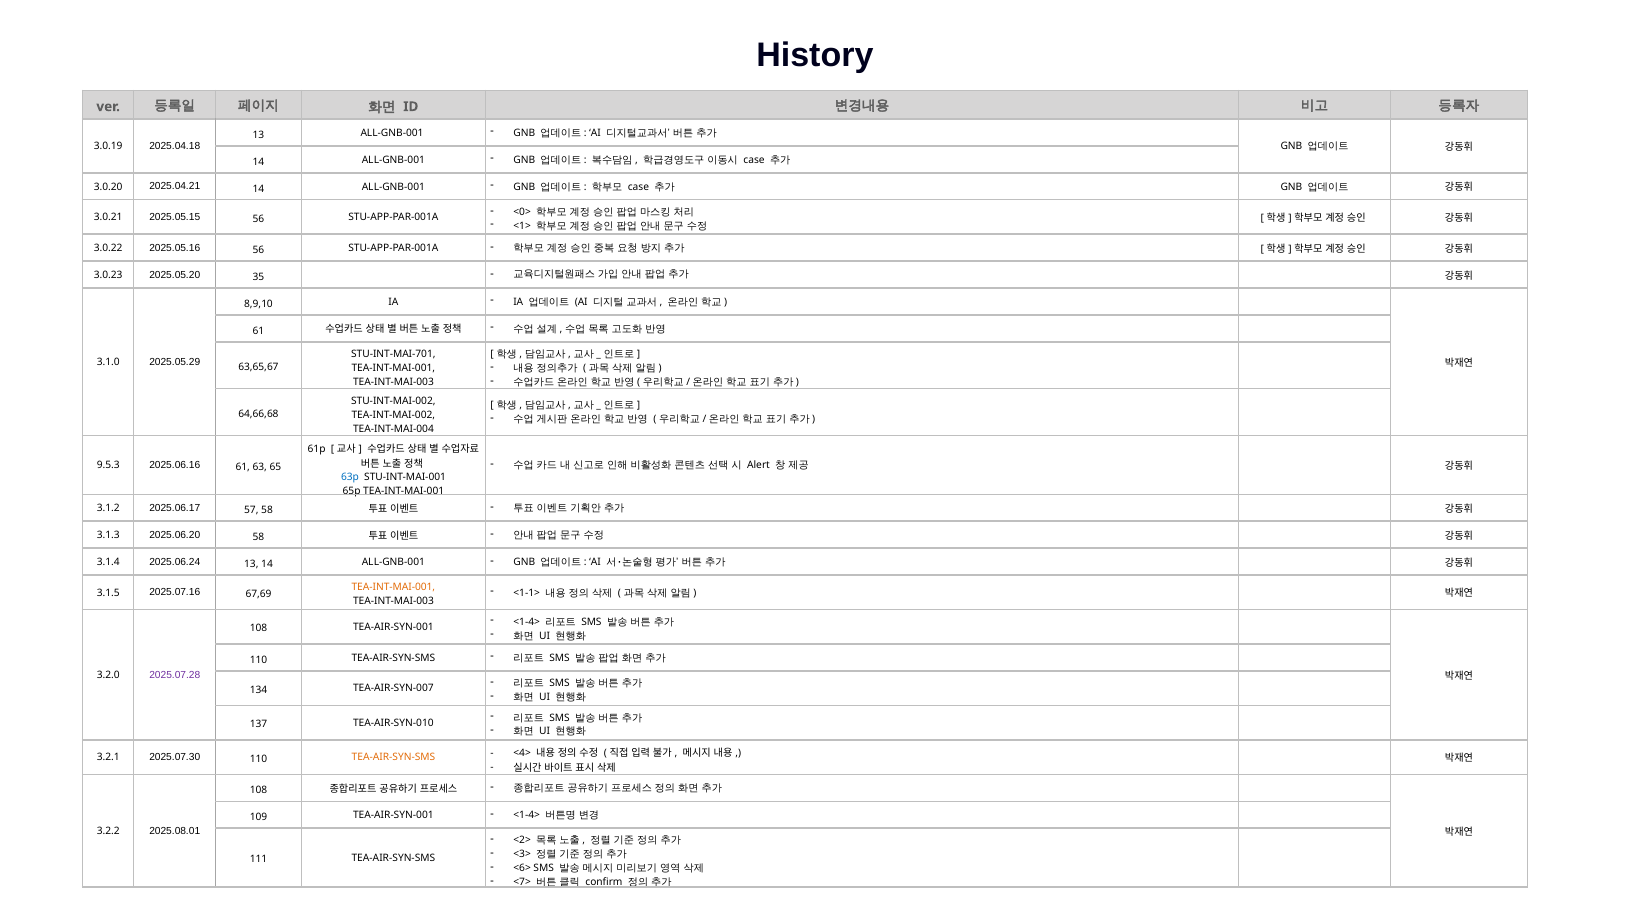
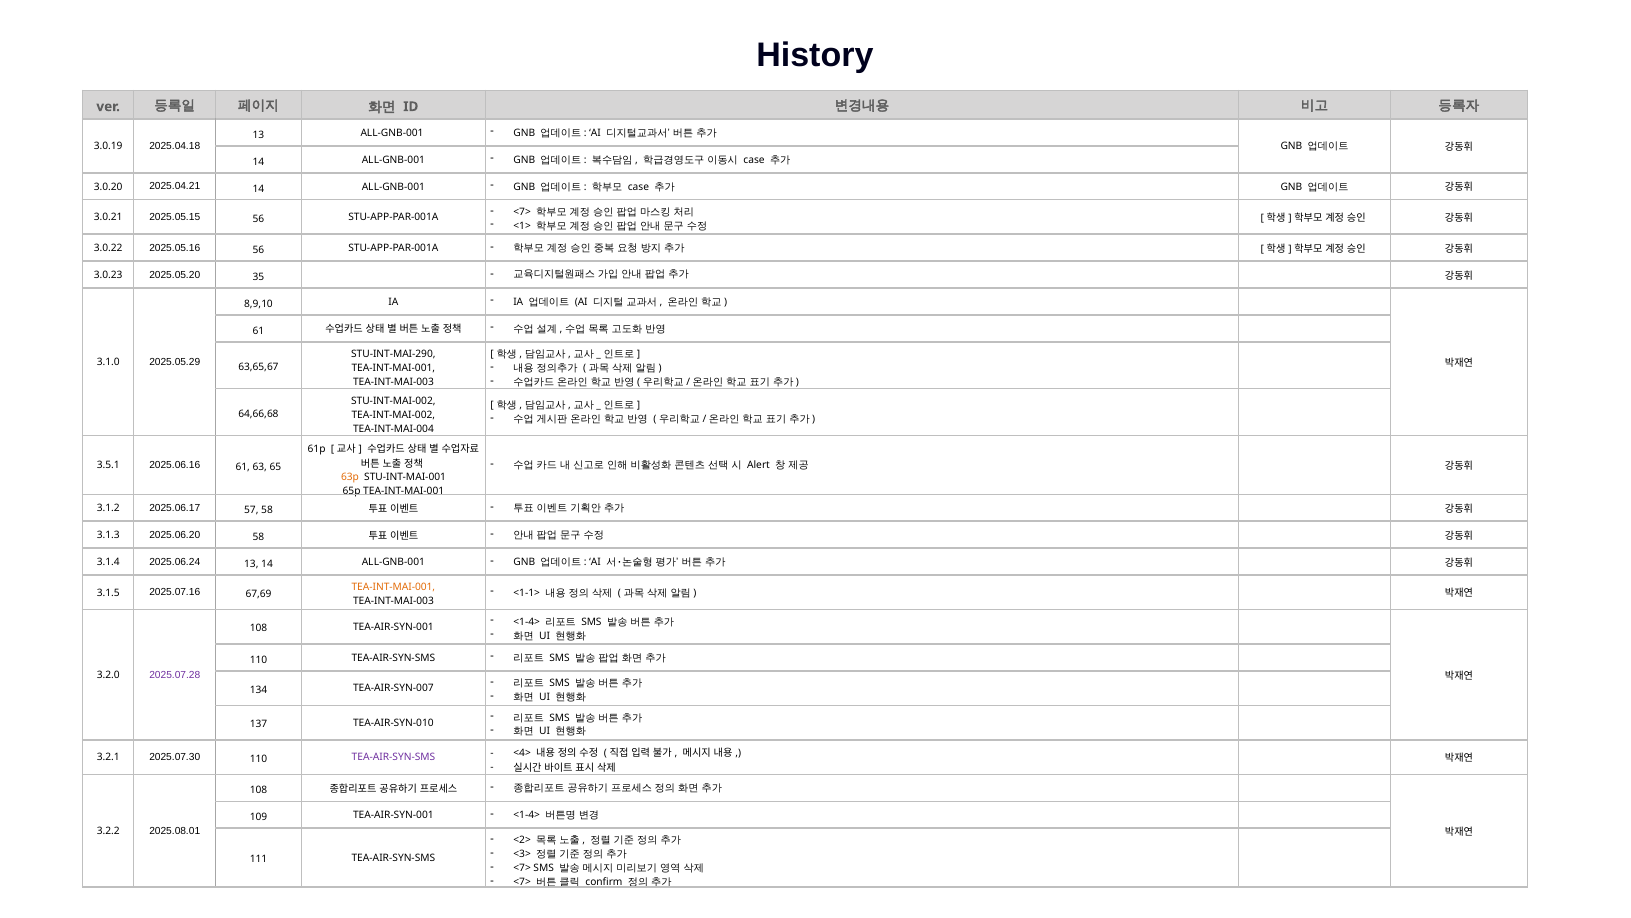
<0>: <0> -> <7> (522, 212)
STU-INT-MAI-701: STU-INT-MAI-701 -> STU-INT-MAI-290 (393, 354)
9.5.3: 9.5.3 -> 3.5.1 (108, 465)
63p colour: blue -> orange (350, 477)
TEA-AIR-SYN-SMS colour: orange -> purple (393, 757)
<6>: <6> -> <7> (522, 868)
